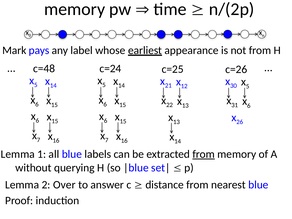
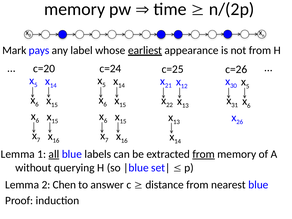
c=48: c=48 -> c=20 (44, 69)
all underline: none -> present (54, 154)
Over: Over -> Chen (64, 185)
